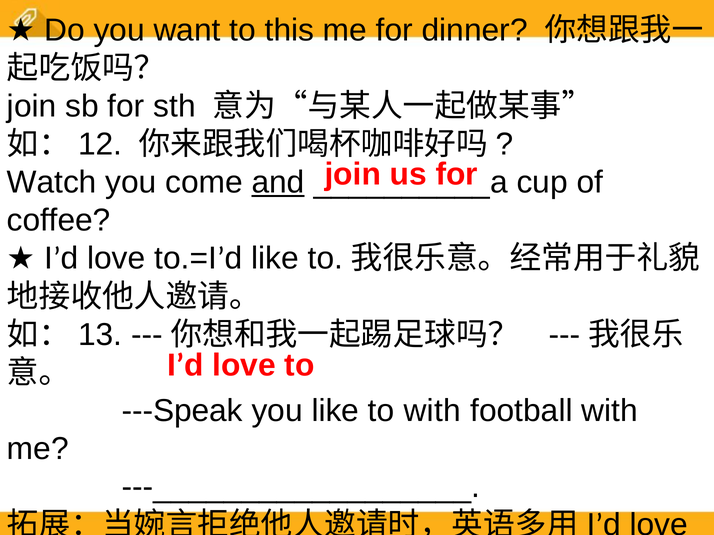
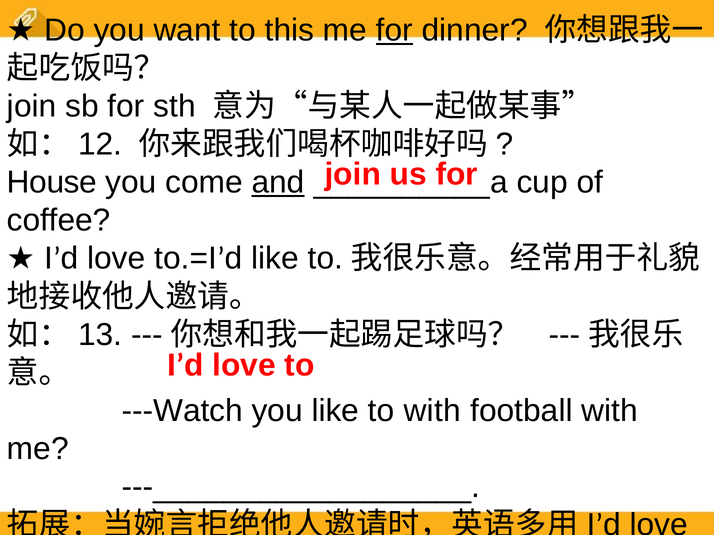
for underline: none -> present (394, 30)
Watch: Watch -> House (52, 183)
---Speak: ---Speak -> ---Watch (182, 411)
